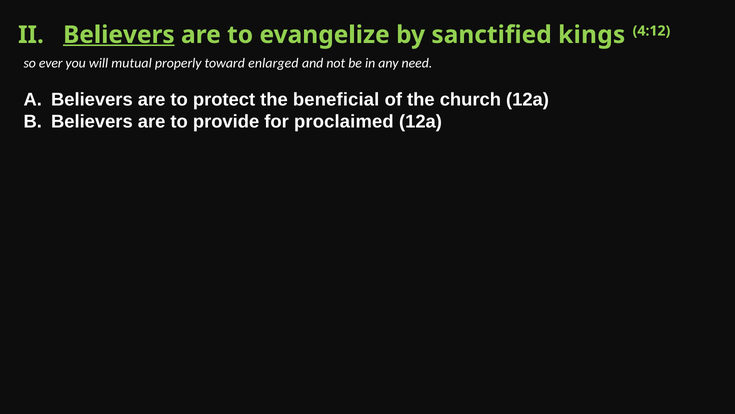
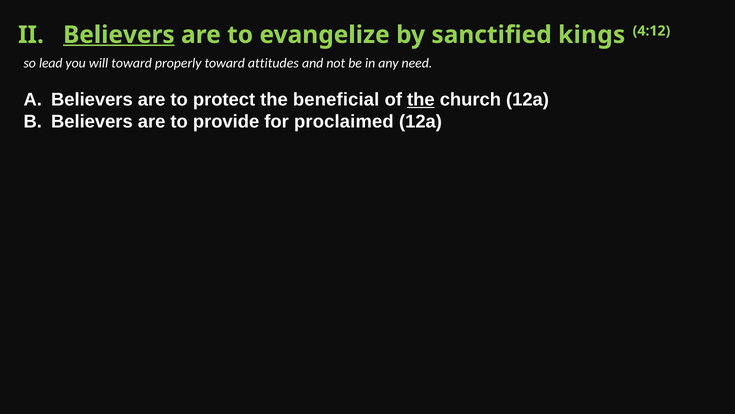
ever: ever -> lead (51, 63)
will mutual: mutual -> toward (132, 63)
enlarged: enlarged -> attitudes (273, 63)
the underline: none -> present (421, 100)
